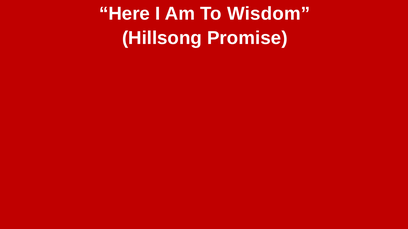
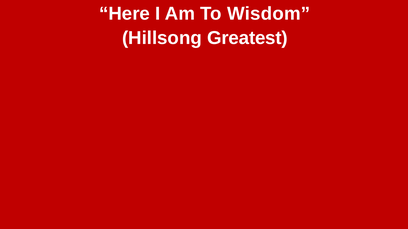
Promise: Promise -> Greatest (247, 38)
